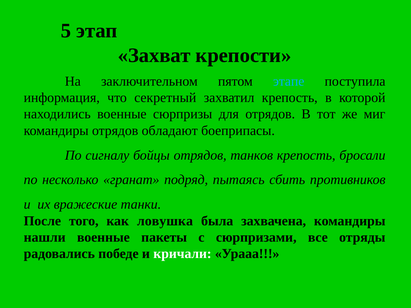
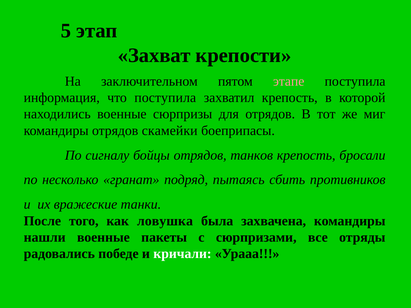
этапе colour: light blue -> pink (289, 81)
что секретный: секретный -> поступила (165, 98)
обладают: обладают -> скамейки (170, 131)
